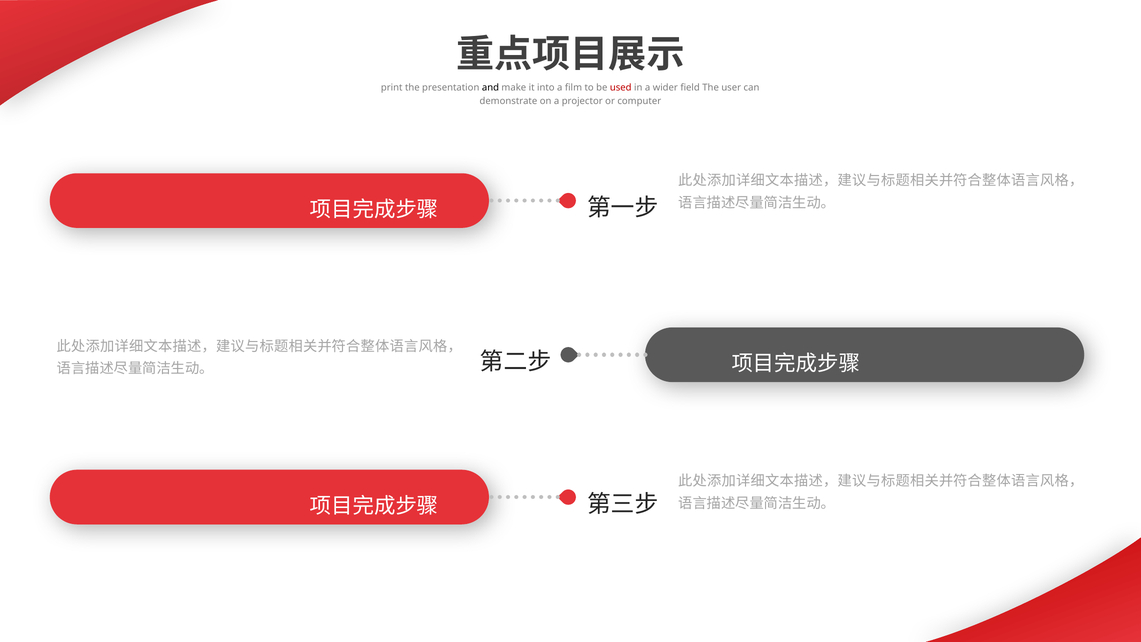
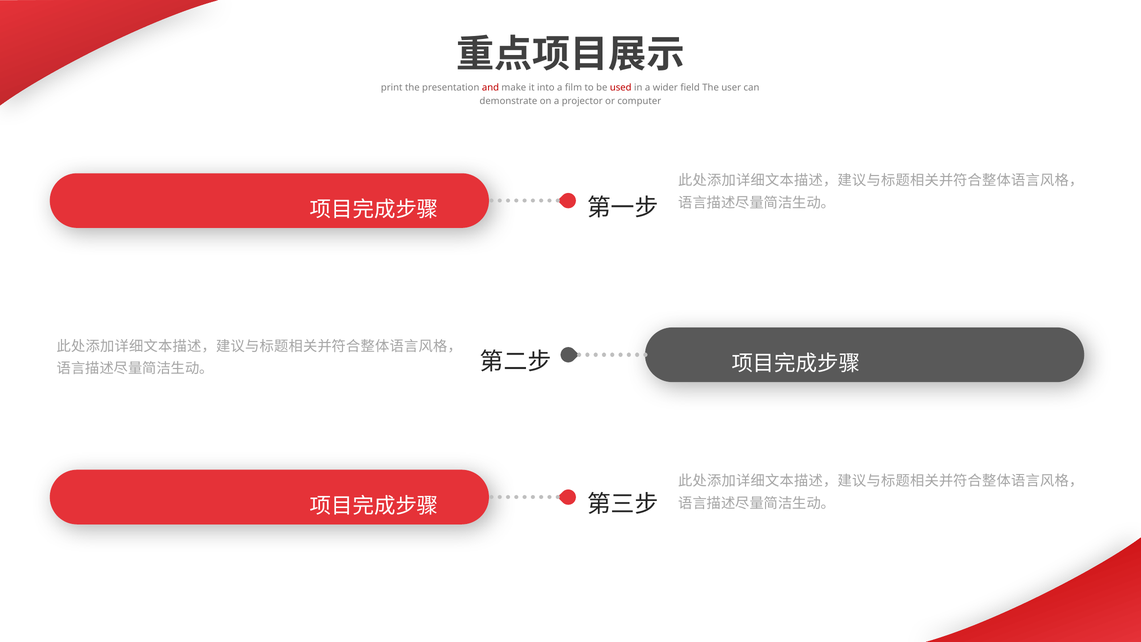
and colour: black -> red (490, 88)
